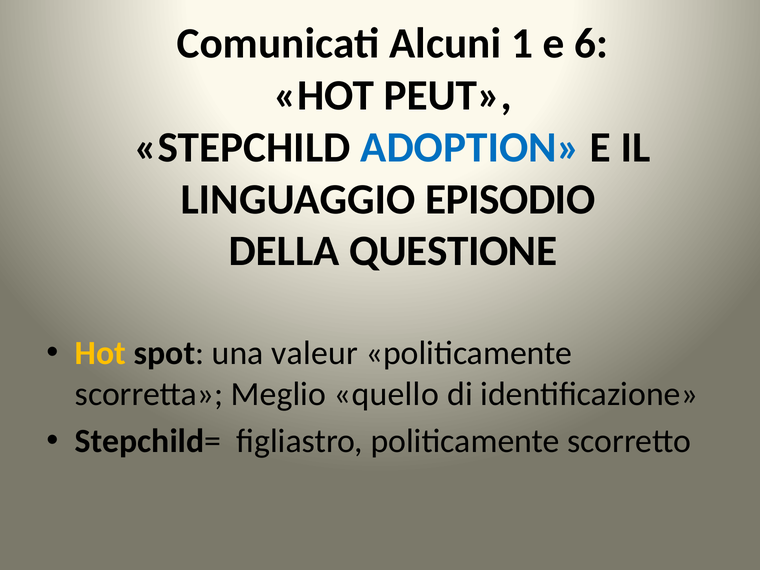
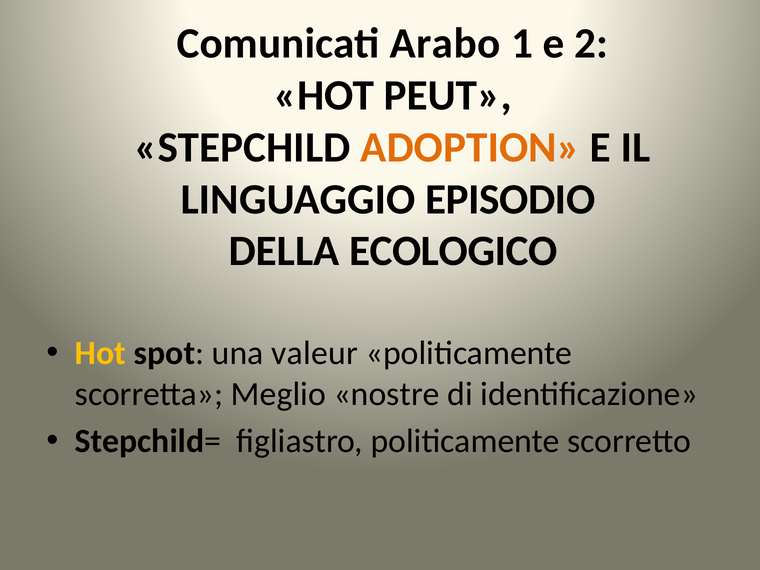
Alcuni: Alcuni -> Arabo (445, 44)
6: 6 -> 2 (591, 44)
ADOPTION colour: blue -> orange (470, 147)
QUESTIONE: QUESTIONE -> ECOLOGICO (453, 251)
quello: quello -> nostre (387, 394)
